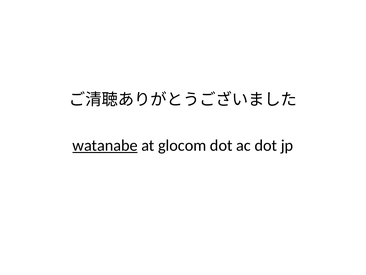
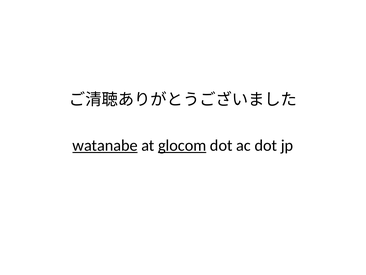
glocom underline: none -> present (182, 145)
